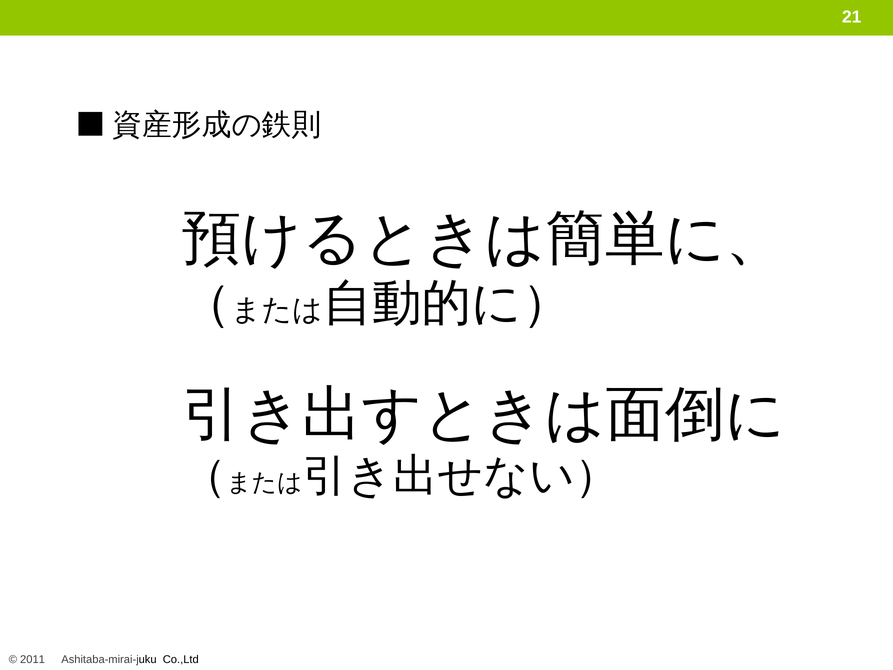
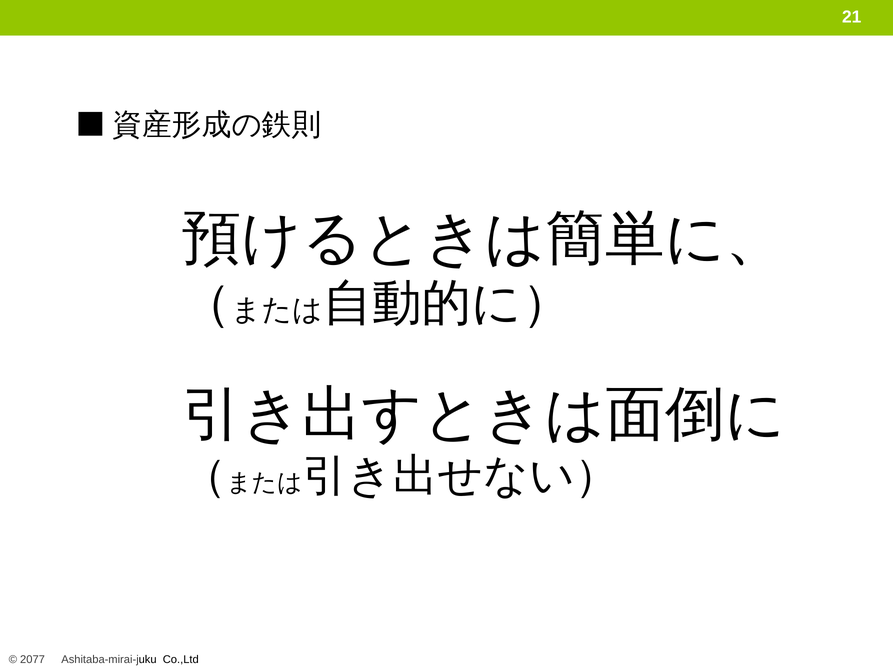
2011: 2011 -> 2077 (33, 659)
